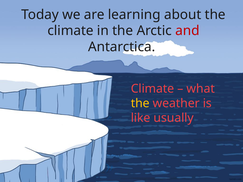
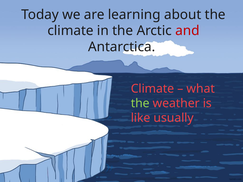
the colour: yellow -> light green (140, 103)
